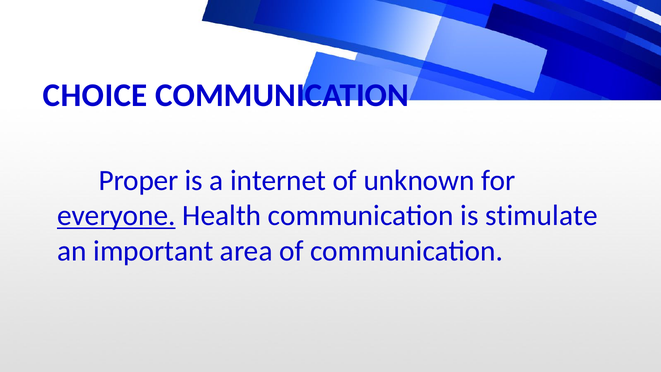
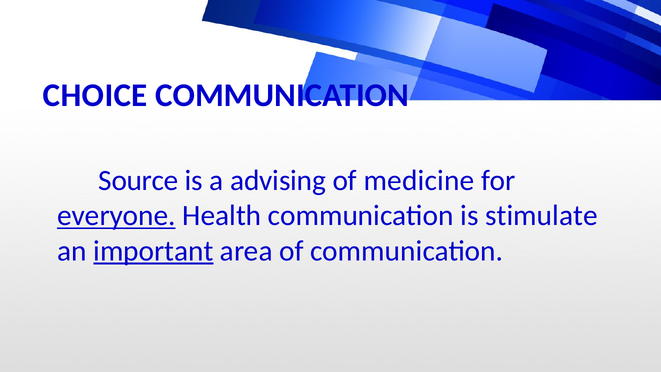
Proper: Proper -> Source (138, 180)
internet: internet -> advising (278, 180)
unknown: unknown -> medicine (419, 180)
important underline: none -> present (153, 251)
